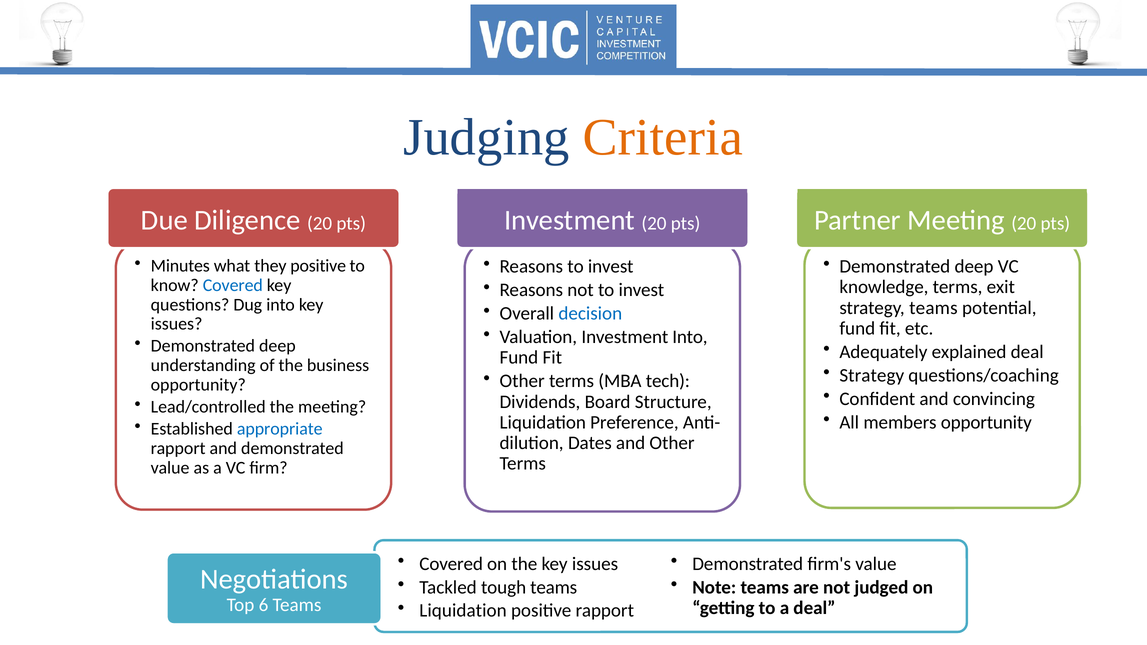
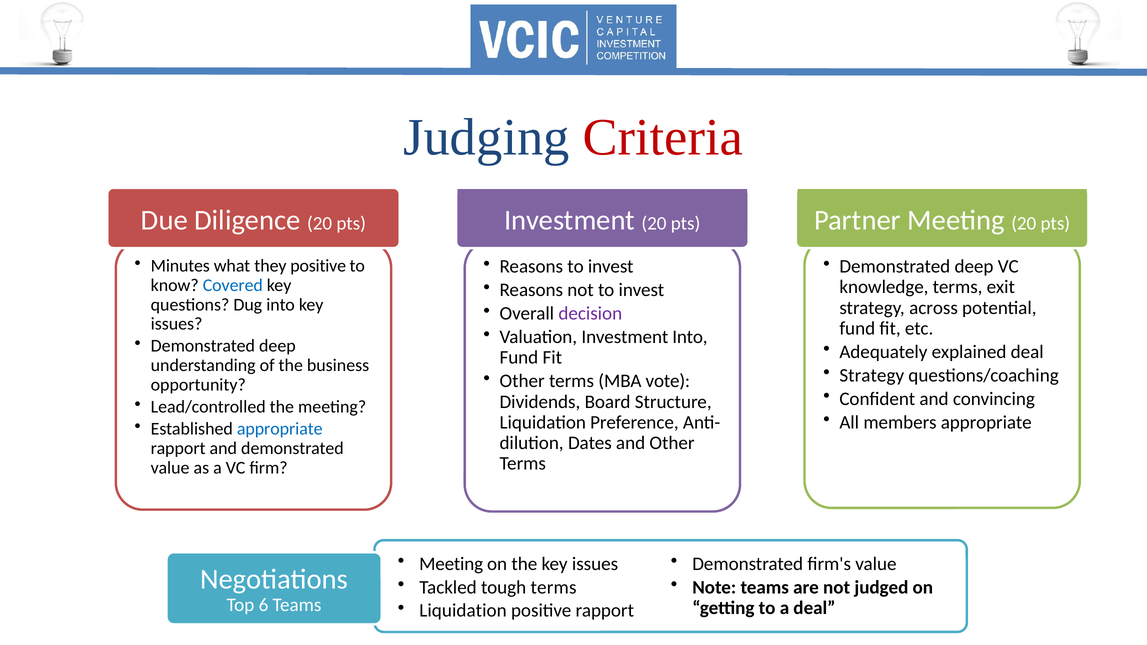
Criteria colour: orange -> red (663, 137)
strategy teams: teams -> across (933, 308)
decision colour: blue -> purple (590, 314)
tech: tech -> vote (668, 381)
members opportunity: opportunity -> appropriate (986, 423)
Covered: Covered -> Meeting (451, 564)
tough teams: teams -> terms (554, 587)
